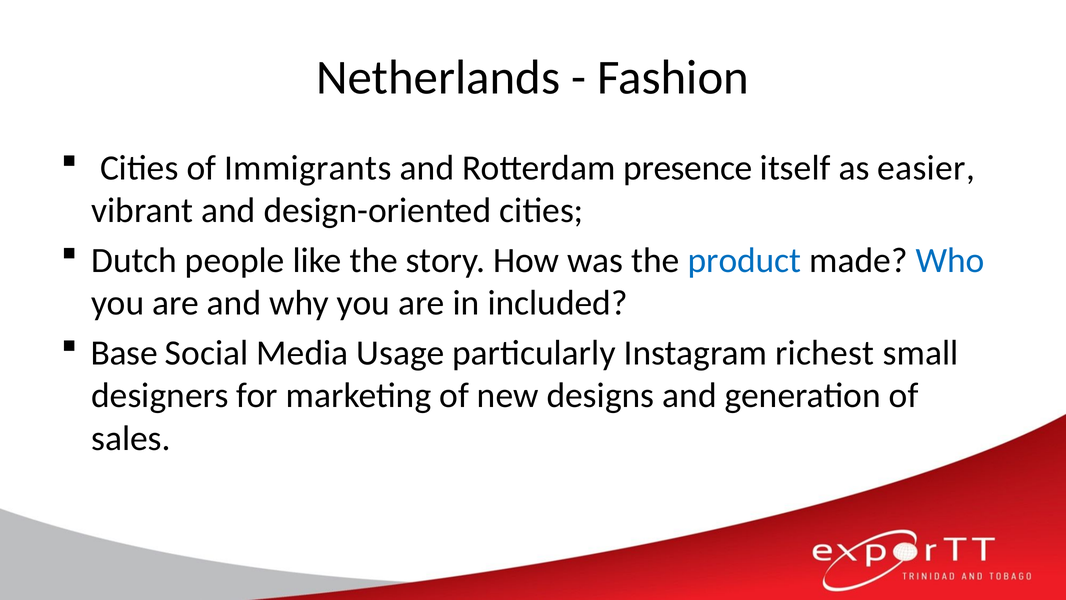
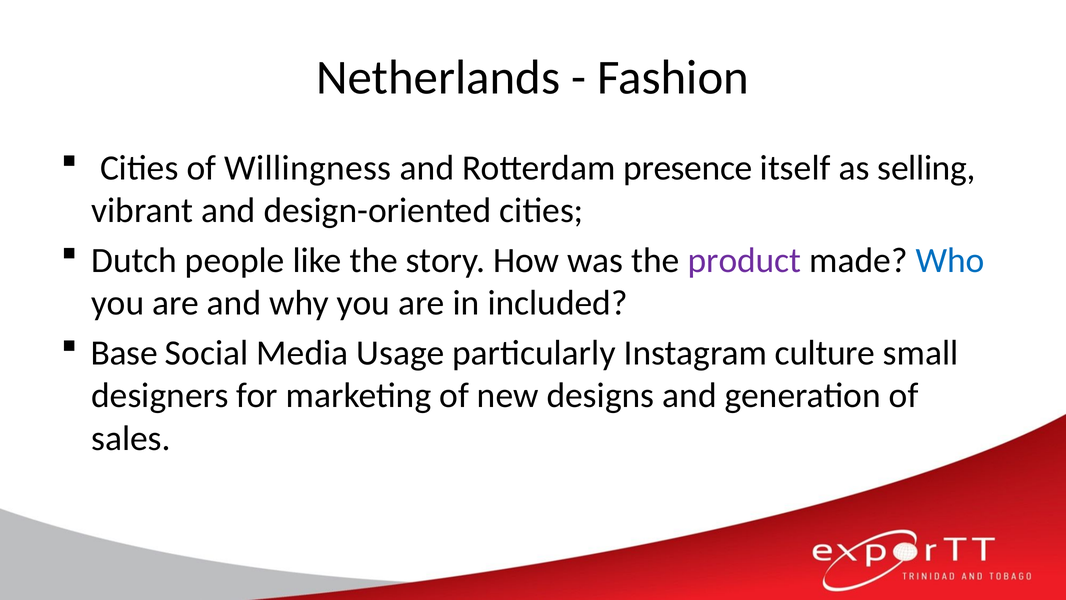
Immigrants: Immigrants -> Willingness (308, 168)
easier: easier -> selling (926, 168)
product colour: blue -> purple (744, 260)
richest: richest -> culture (825, 353)
